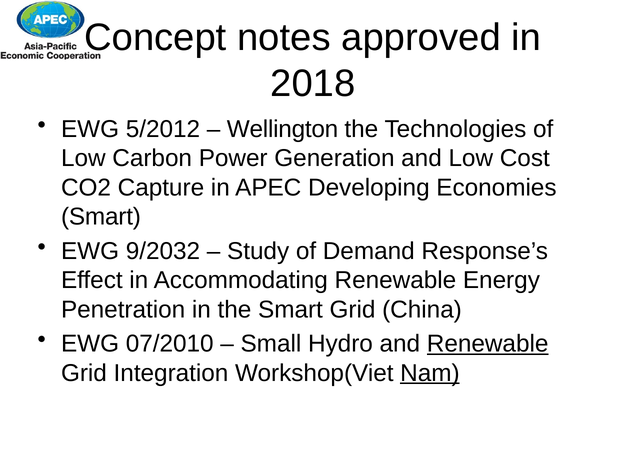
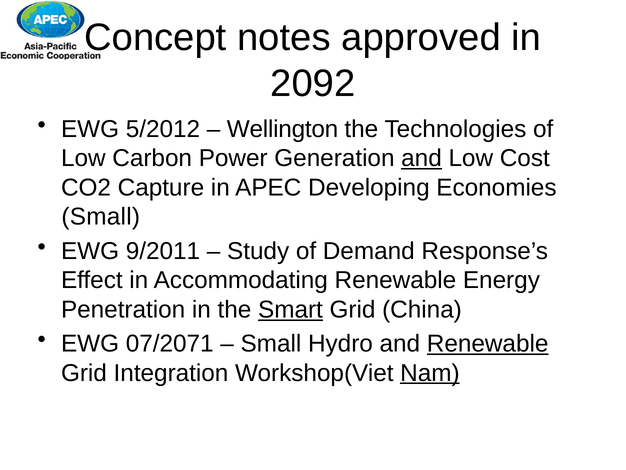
2018: 2018 -> 2092 (313, 84)
and underline: none -> present (422, 158)
Smart: Smart -> Small (101, 217)
9/2032: 9/2032 -> 9/2011 (163, 251)
Smart underline: none -> present (290, 309)
07/2010: 07/2010 -> 07/2071 (170, 343)
